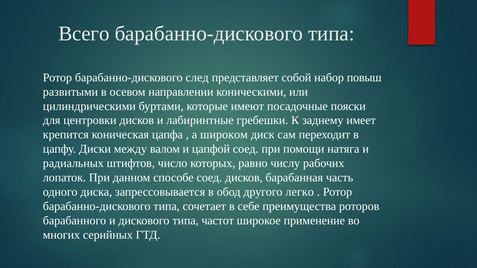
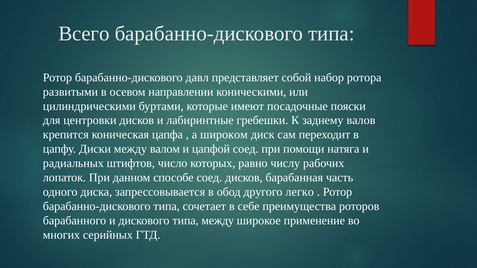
след: след -> давл (197, 78)
повыш: повыш -> ротора (364, 78)
имеет: имеет -> валов (361, 121)
типа частот: частот -> между (218, 221)
